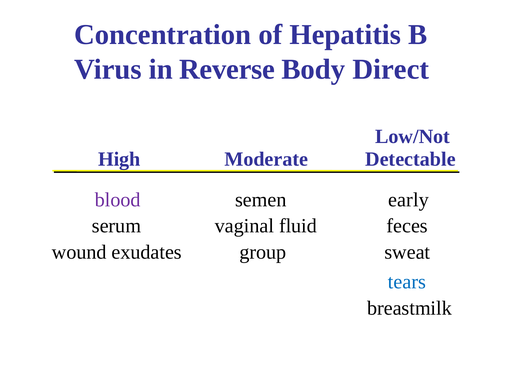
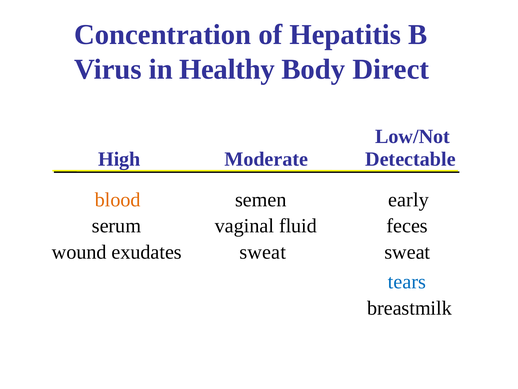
Reverse: Reverse -> Healthy (227, 69)
blood colour: purple -> orange (118, 199)
exudates group: group -> sweat (263, 252)
